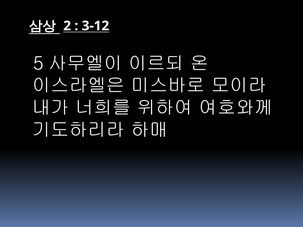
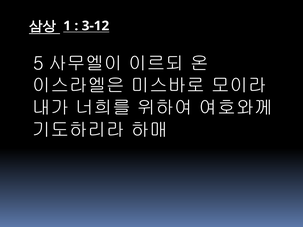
2: 2 -> 1 (67, 26)
